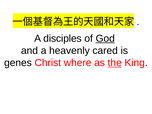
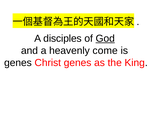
cared: cared -> come (105, 51)
Christ where: where -> genes (78, 63)
the underline: present -> none (115, 63)
